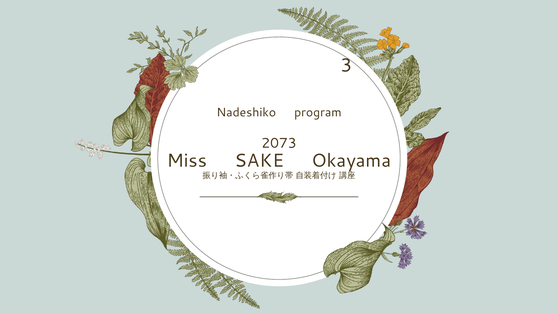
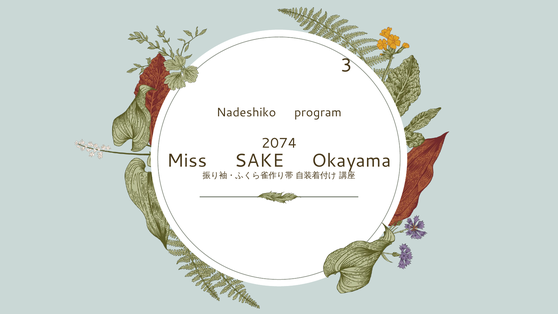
2073: 2073 -> 2074 (279, 143)
